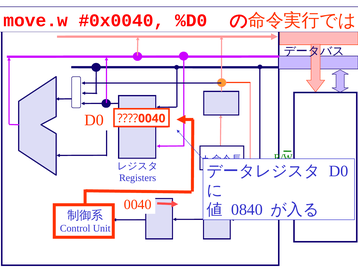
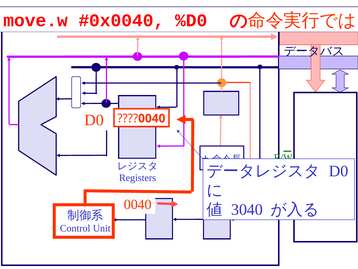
0840: 0840 -> 3040 (247, 209)
